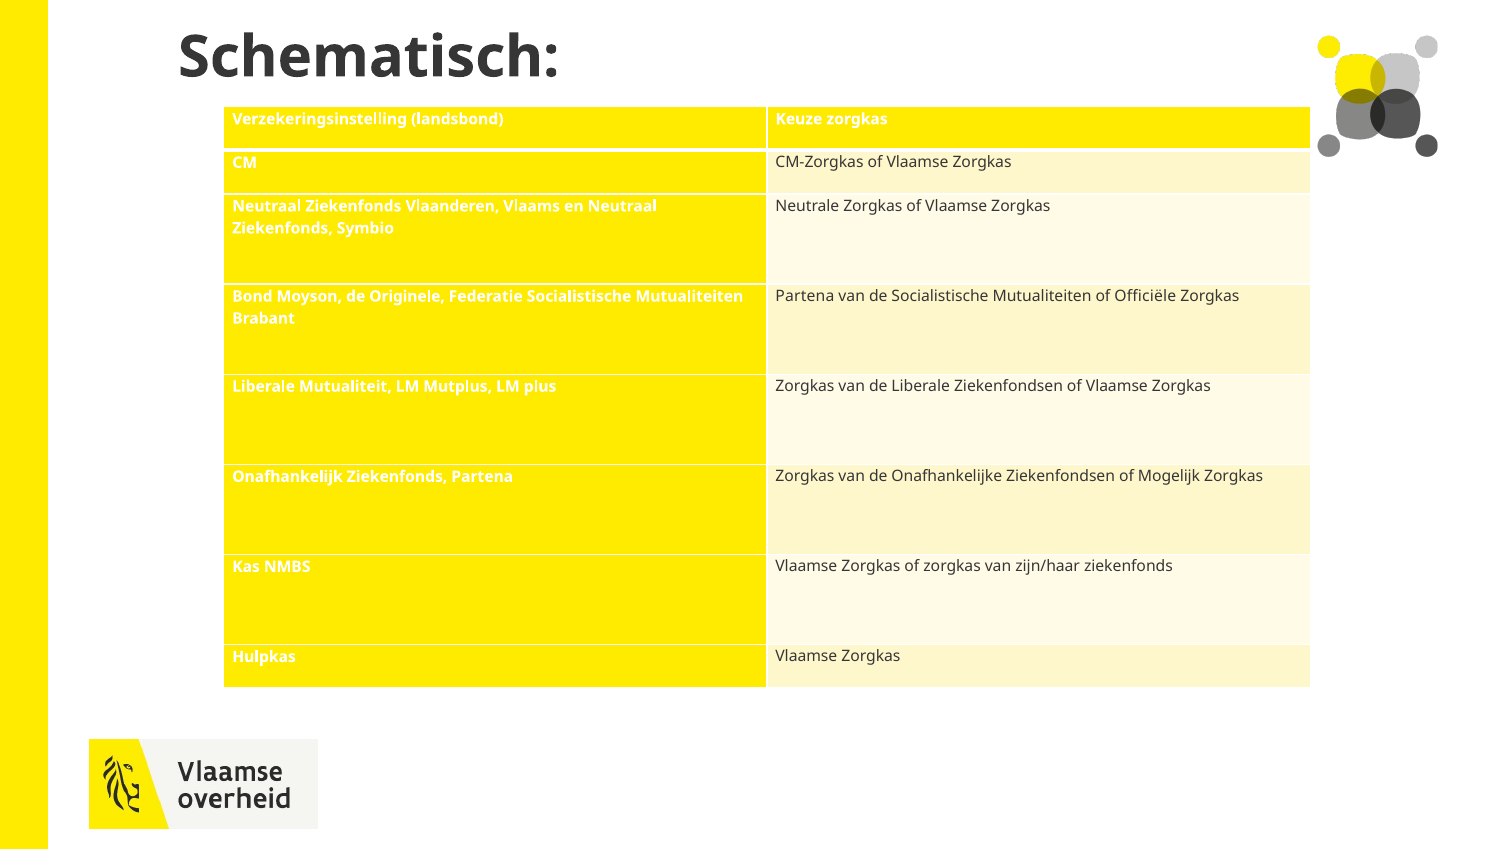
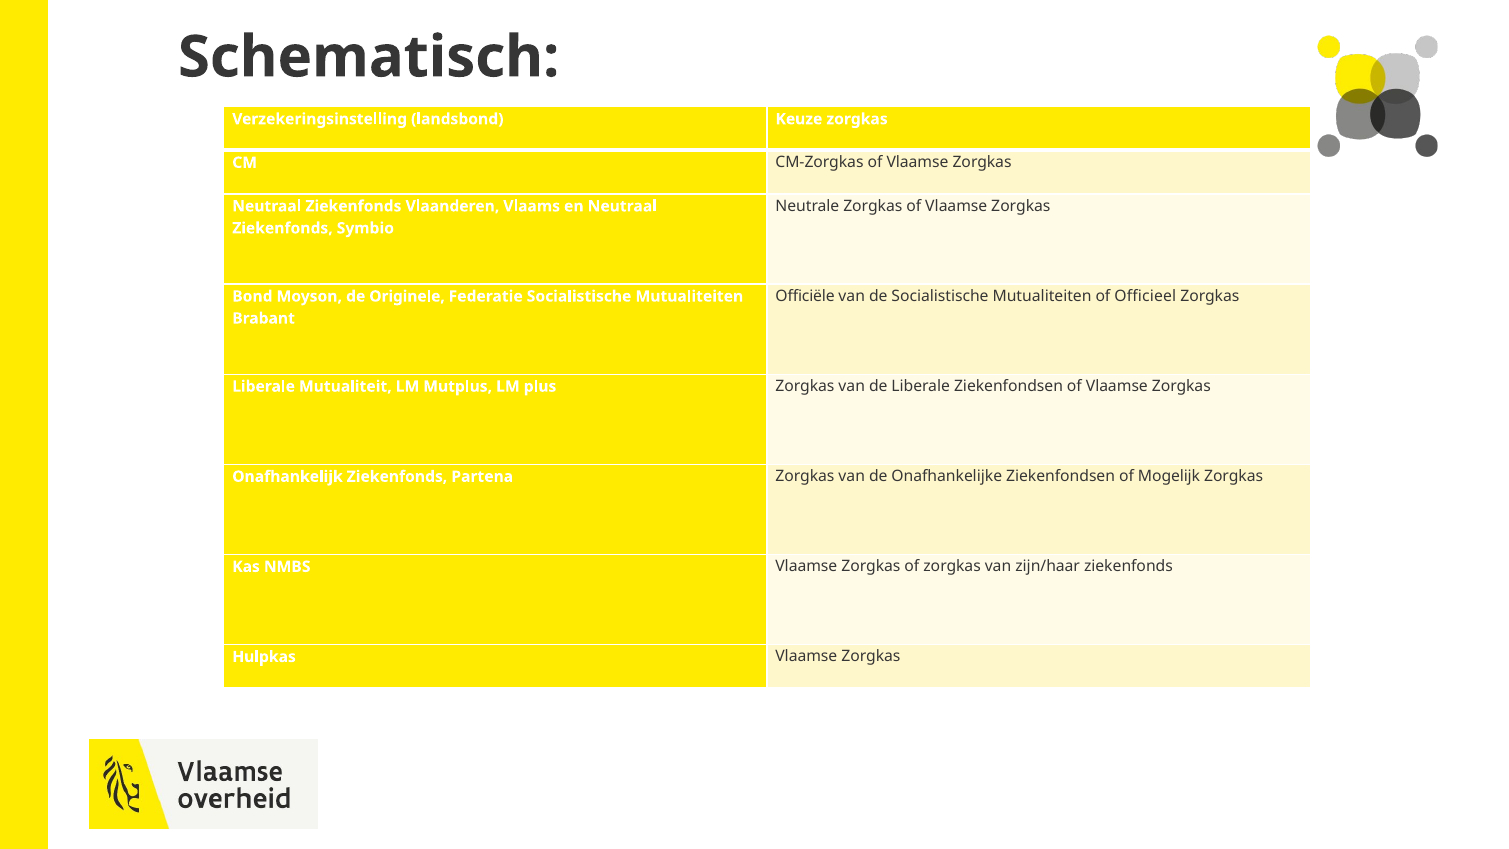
Partena: Partena -> Officiële (805, 296)
Officiële: Officiële -> Officieel (1145, 296)
